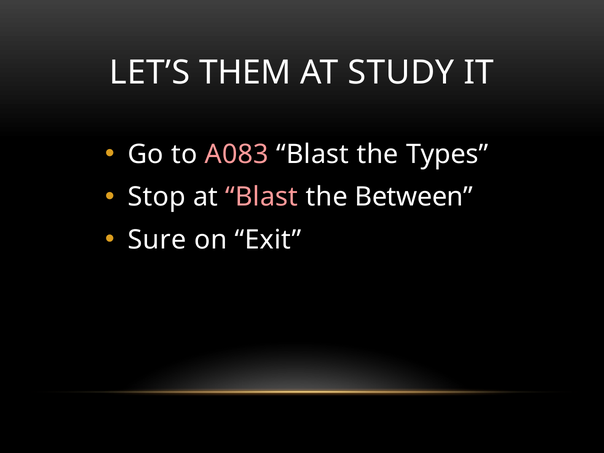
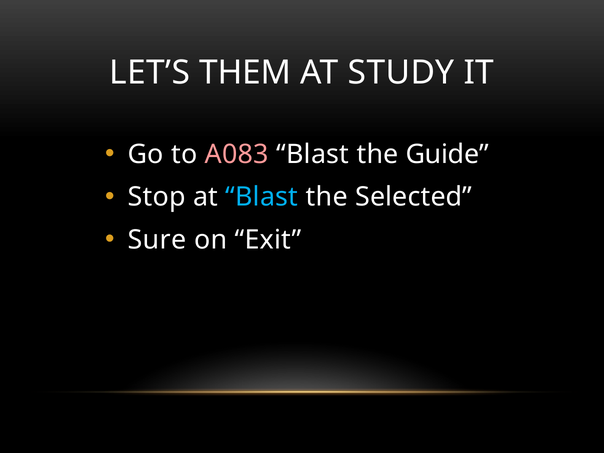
Types: Types -> Guide (447, 154)
Blast colour: pink -> light blue (262, 197)
Between: Between -> Selected (414, 197)
